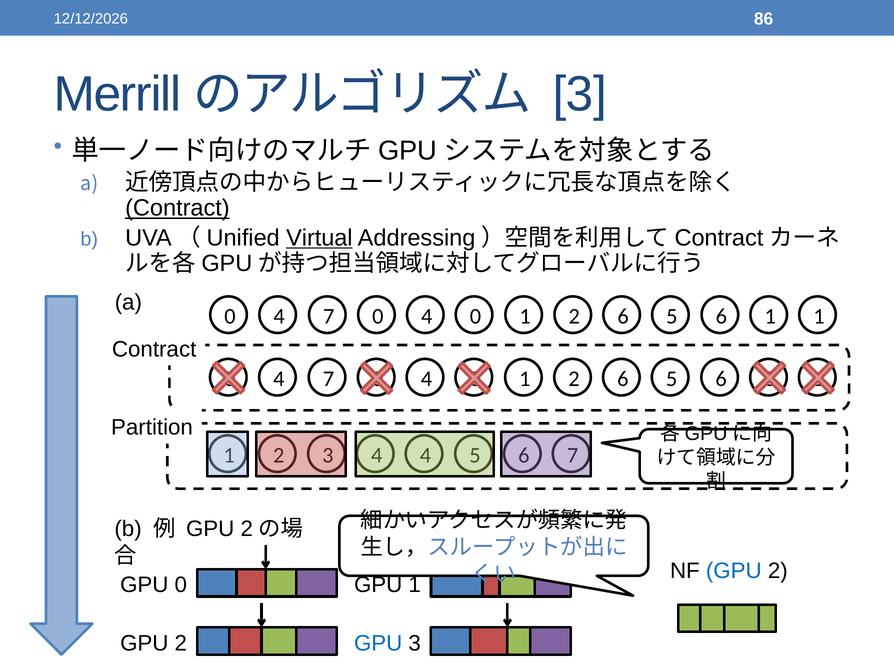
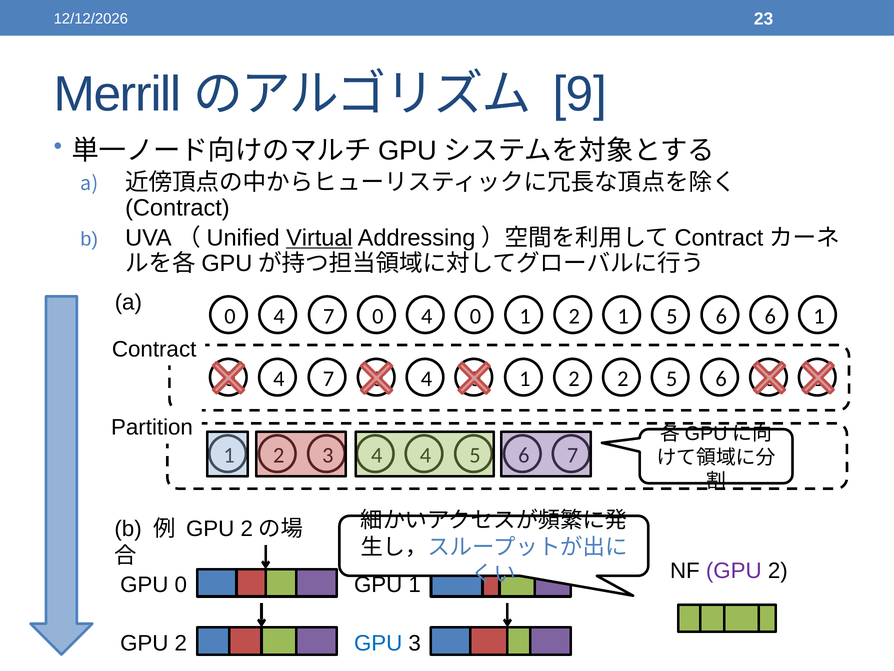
86: 86 -> 23 (764, 19)
3: 3 -> 9 (580, 94)
Contract underline: present -> none (177, 208)
6: 6 -> 1 (623, 316)
6 1: 1 -> 6 (770, 316)
6: 6 -> 2 (623, 378)
GPU colour: blue -> purple (734, 570)
